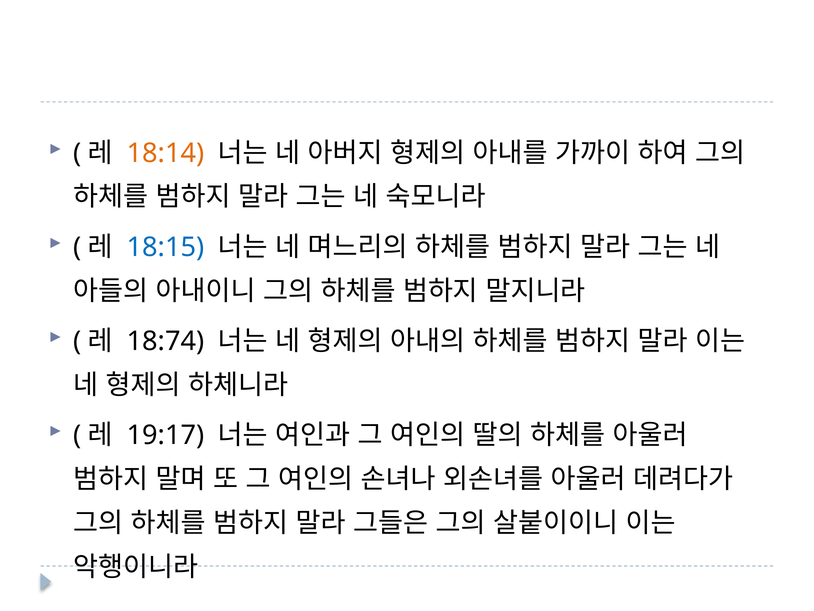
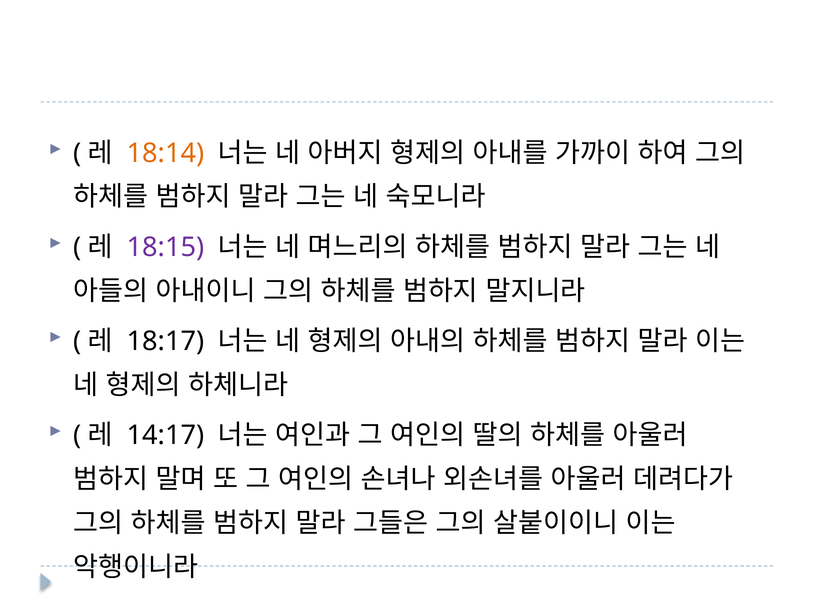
18:15 colour: blue -> purple (166, 247)
18:74: 18:74 -> 18:17 (166, 341)
19:17: 19:17 -> 14:17 (166, 435)
